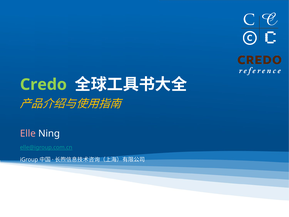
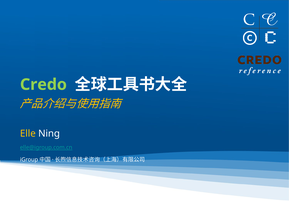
Elle colour: pink -> yellow (28, 133)
